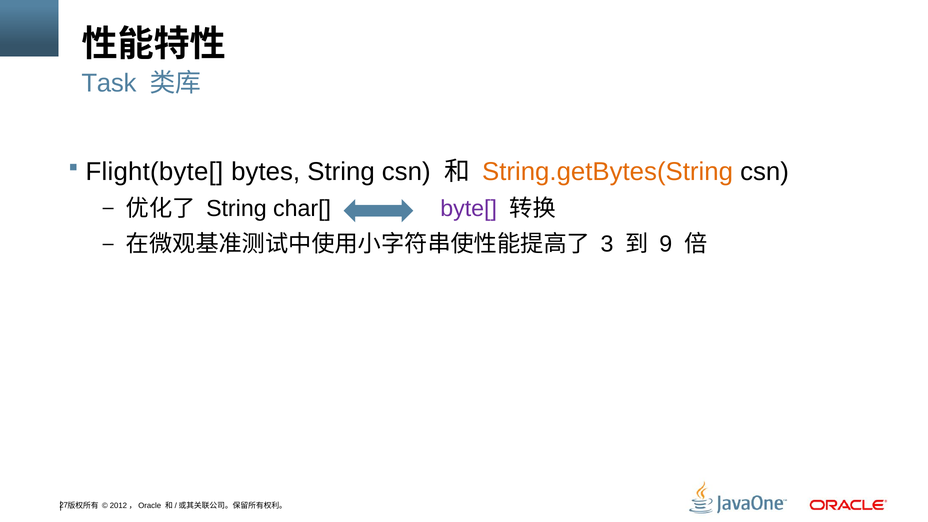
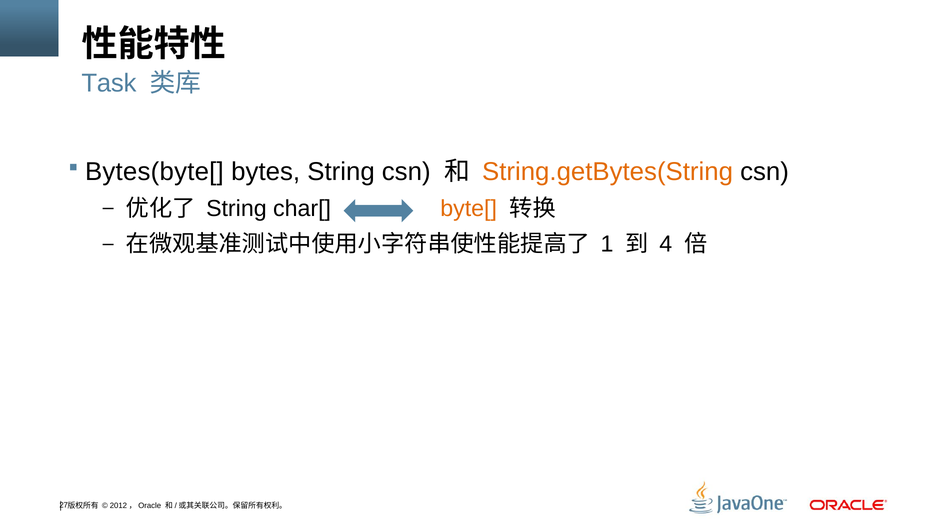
Flight(byte[: Flight(byte[ -> Bytes(byte[ (154, 172)
byte[ colour: purple -> orange (469, 209)
3: 3 -> 1 (607, 244)
9: 9 -> 4 (666, 244)
